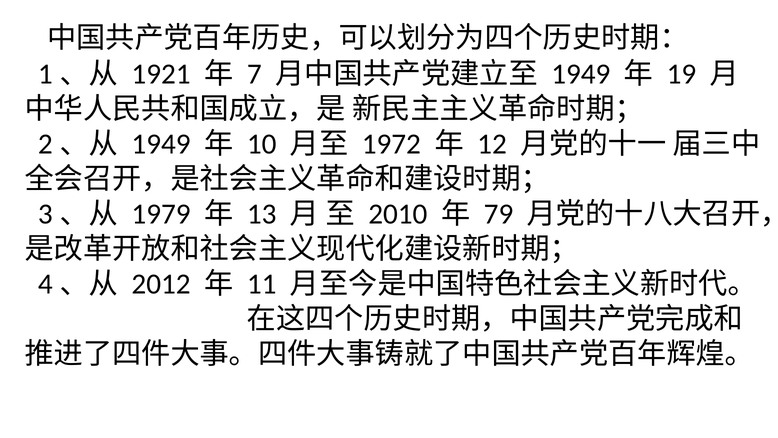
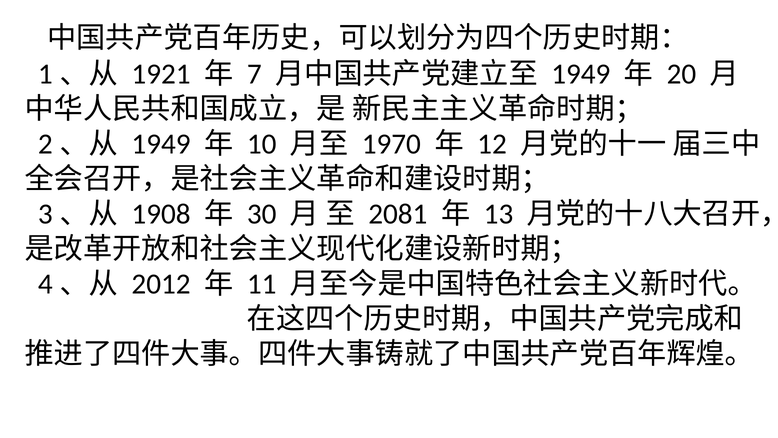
19: 19 -> 20 (681, 74)
1972: 1972 -> 1970 (391, 144)
1979: 1979 -> 1908 (161, 214)
13: 13 -> 30 (262, 214)
2010: 2010 -> 2081 (398, 214)
79: 79 -> 13 (499, 214)
